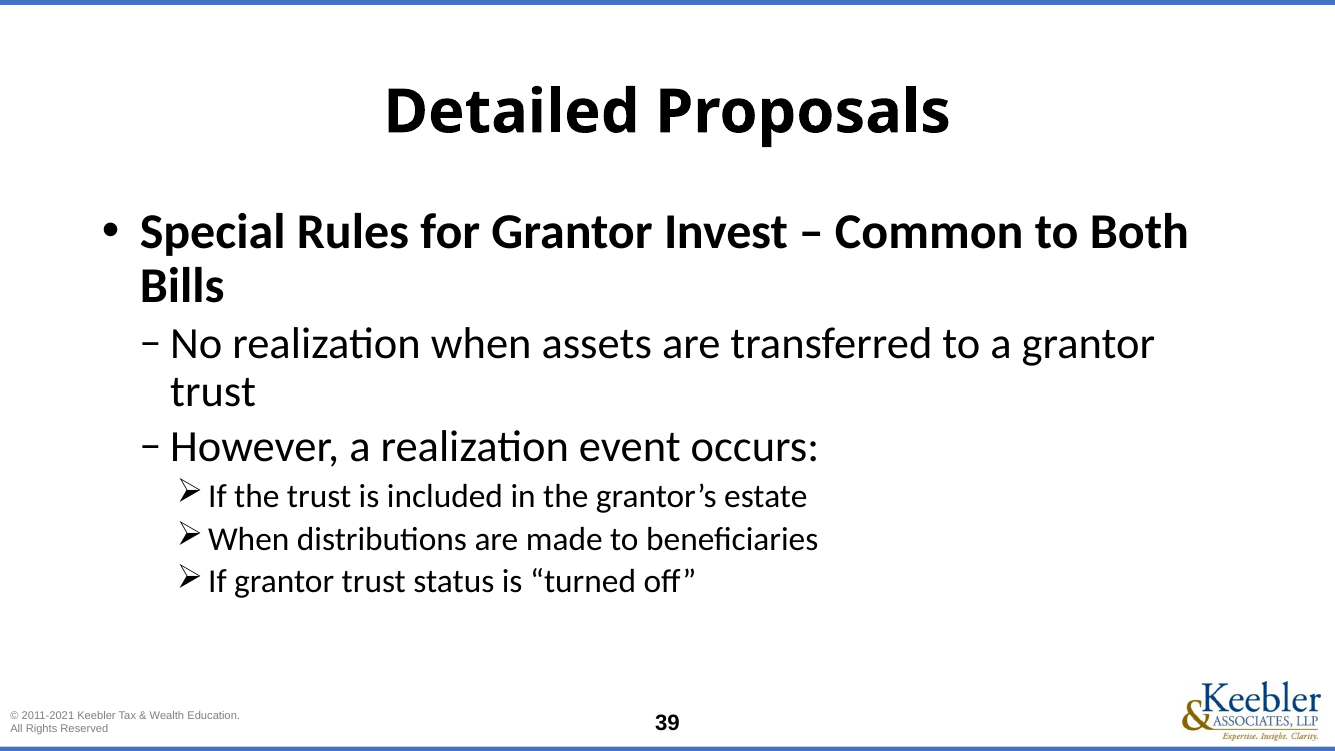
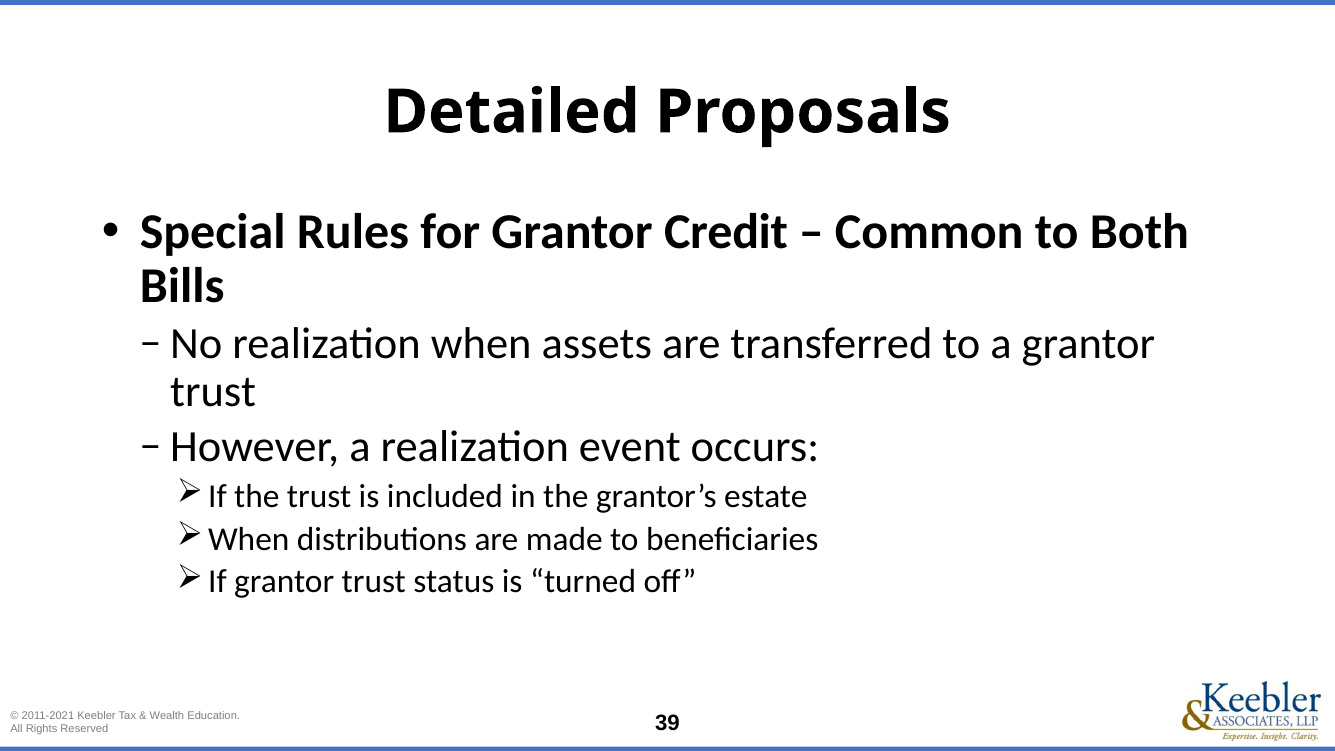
Invest: Invest -> Credit (726, 232)
